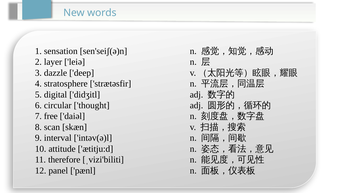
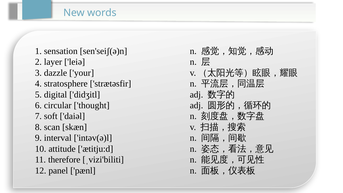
deep: deep -> your (82, 73)
free: free -> soft (51, 116)
